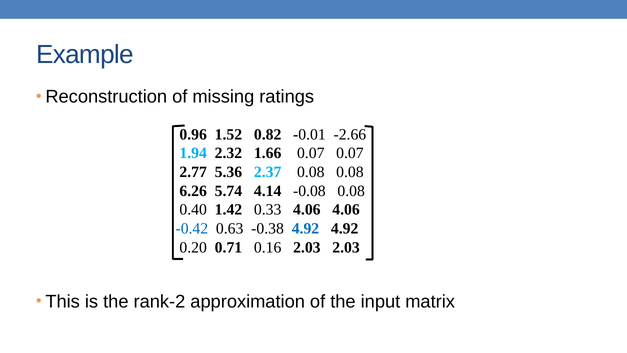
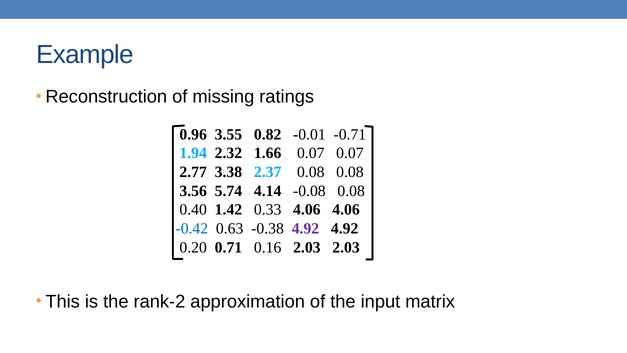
1.52: 1.52 -> 3.55 (228, 134)
-2.66: -2.66 -> -0.71 (350, 134)
5.36: 5.36 -> 3.38 (228, 172)
6.26: 6.26 -> 3.56 (193, 191)
4.92 colour: blue -> purple (305, 228)
